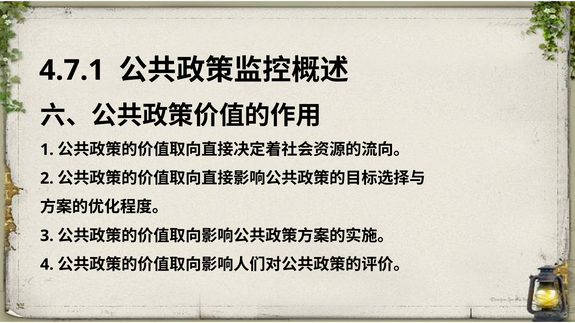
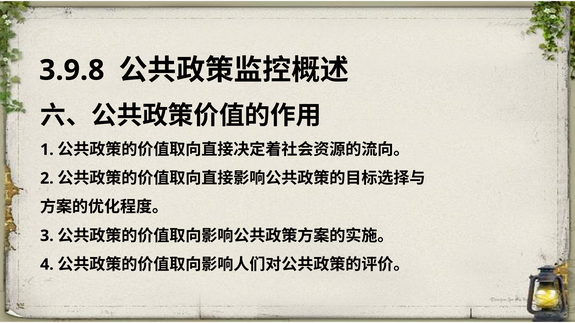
4.7.1: 4.7.1 -> 3.9.8 (72, 70)
